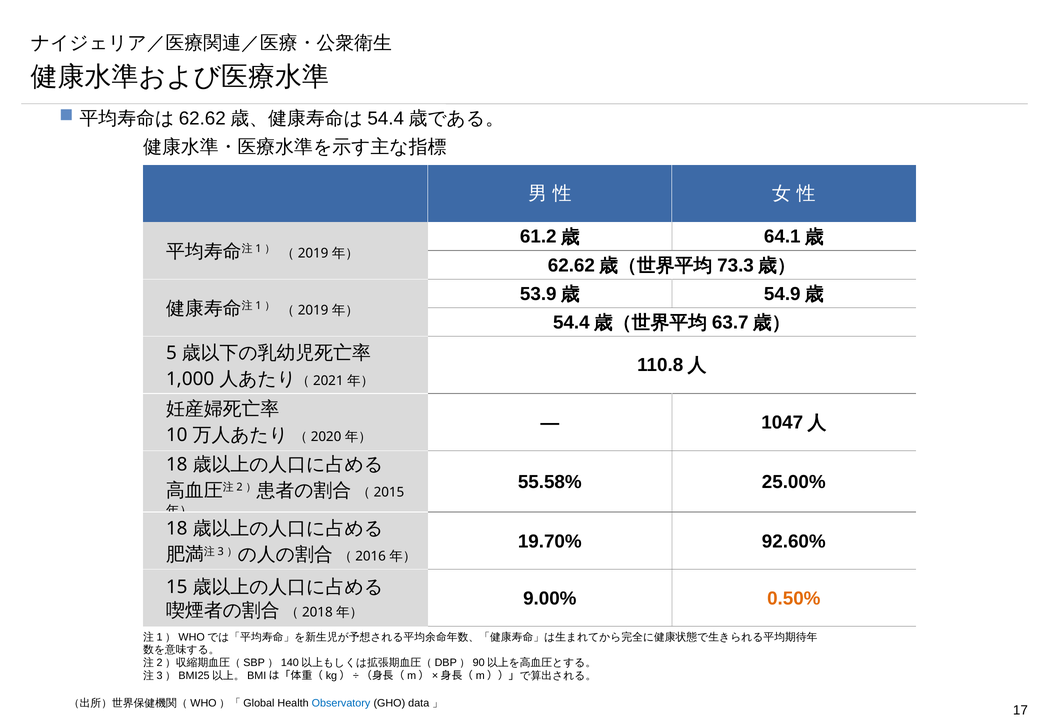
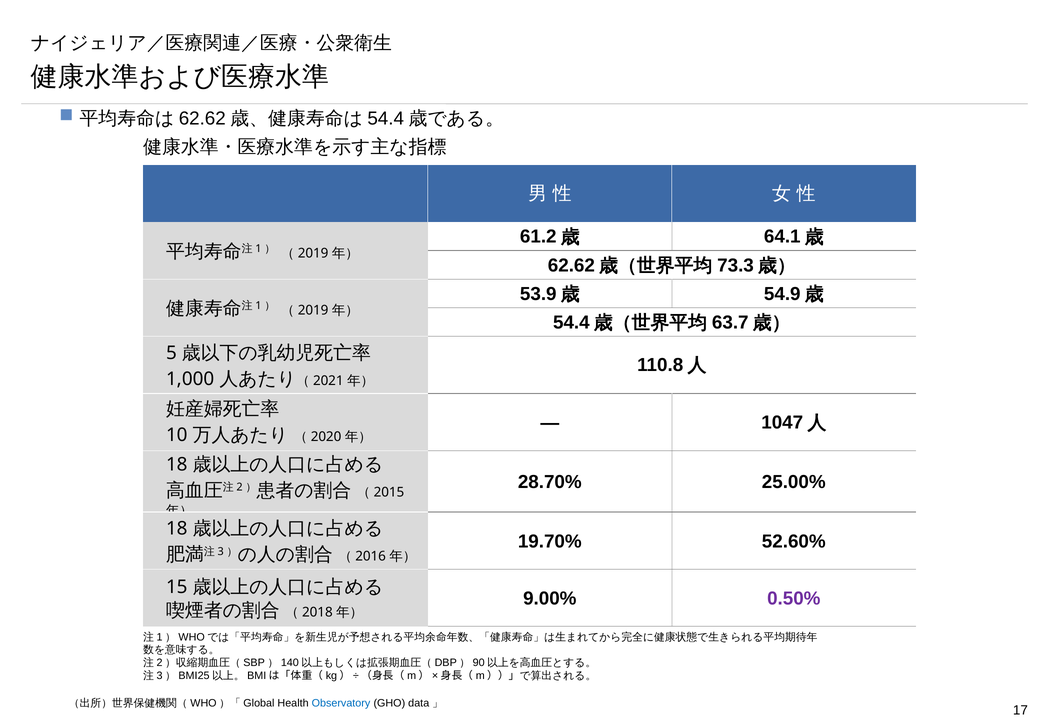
55.58%: 55.58% -> 28.70% (550, 482)
92.60%: 92.60% -> 52.60% (794, 542)
0.50% colour: orange -> purple (794, 599)
